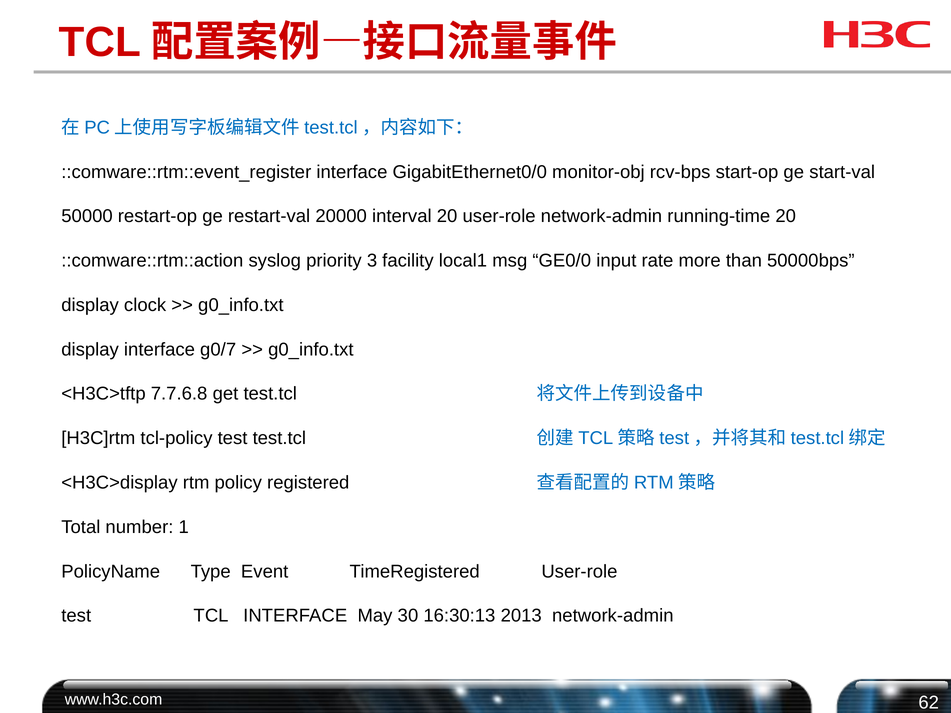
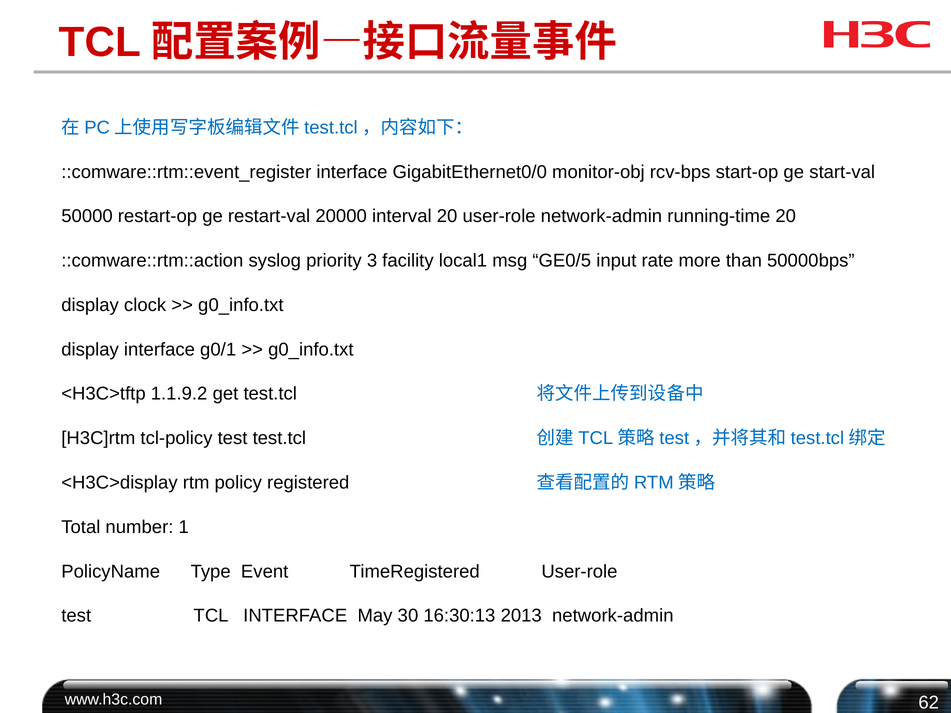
GE0/0: GE0/0 -> GE0/5 (562, 261)
g0/7: g0/7 -> g0/1 (218, 350)
7.7.6.8: 7.7.6.8 -> 1.1.9.2 (179, 394)
